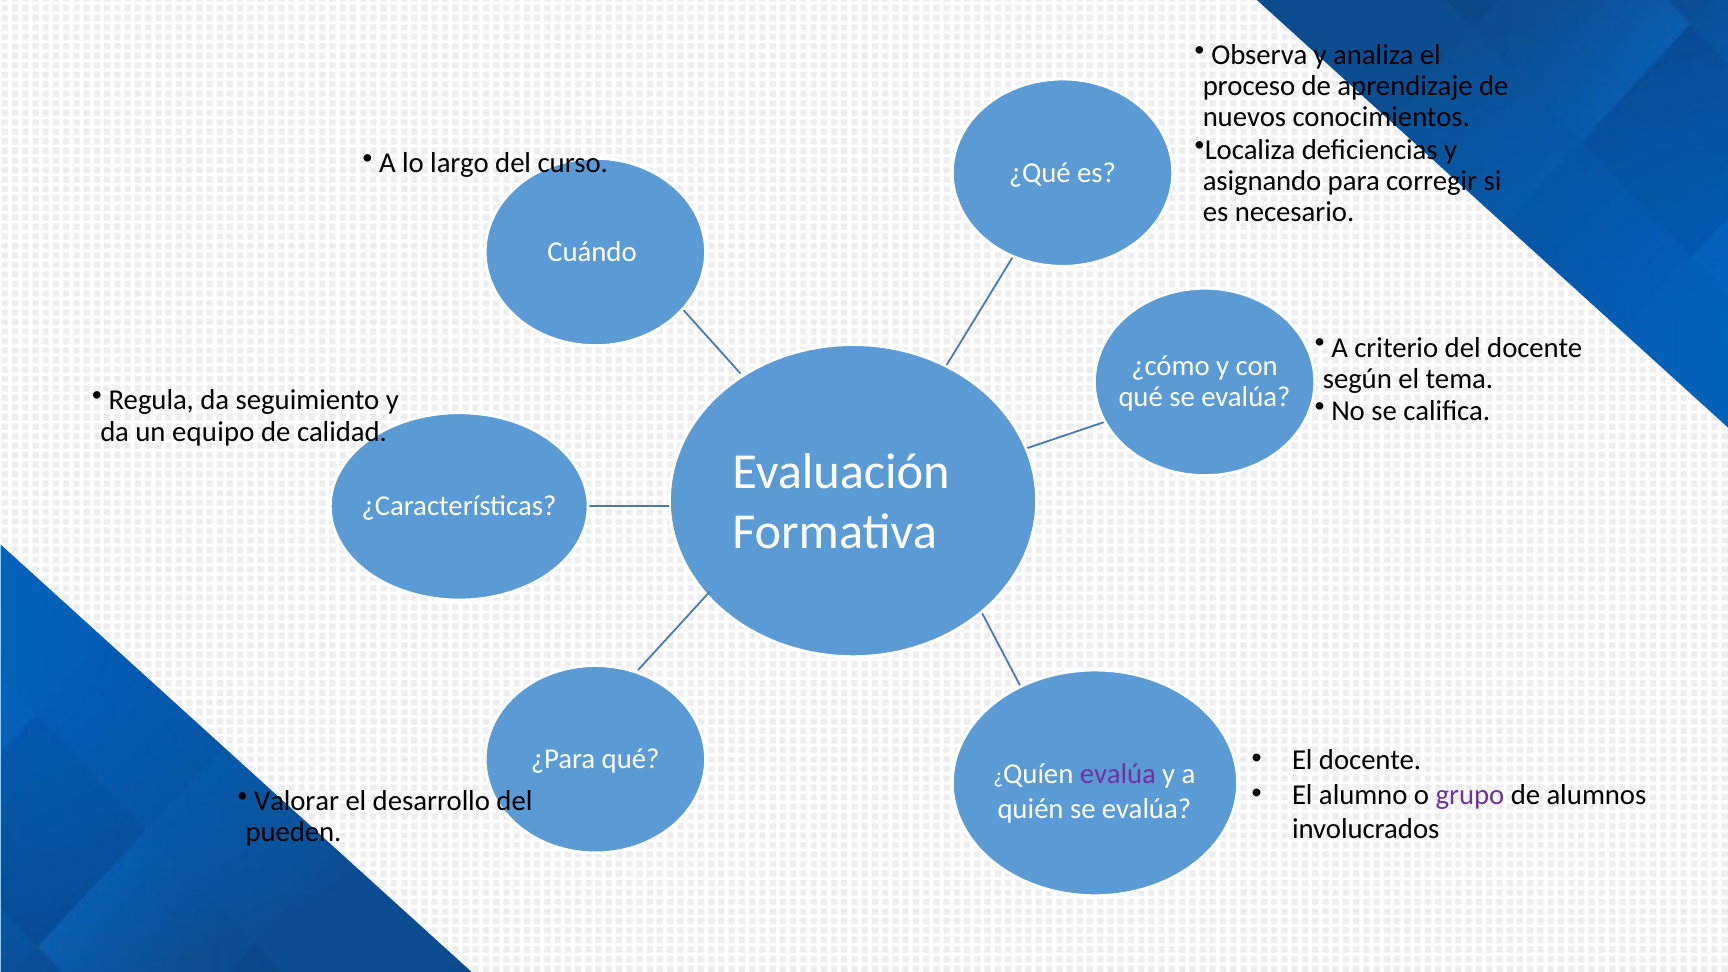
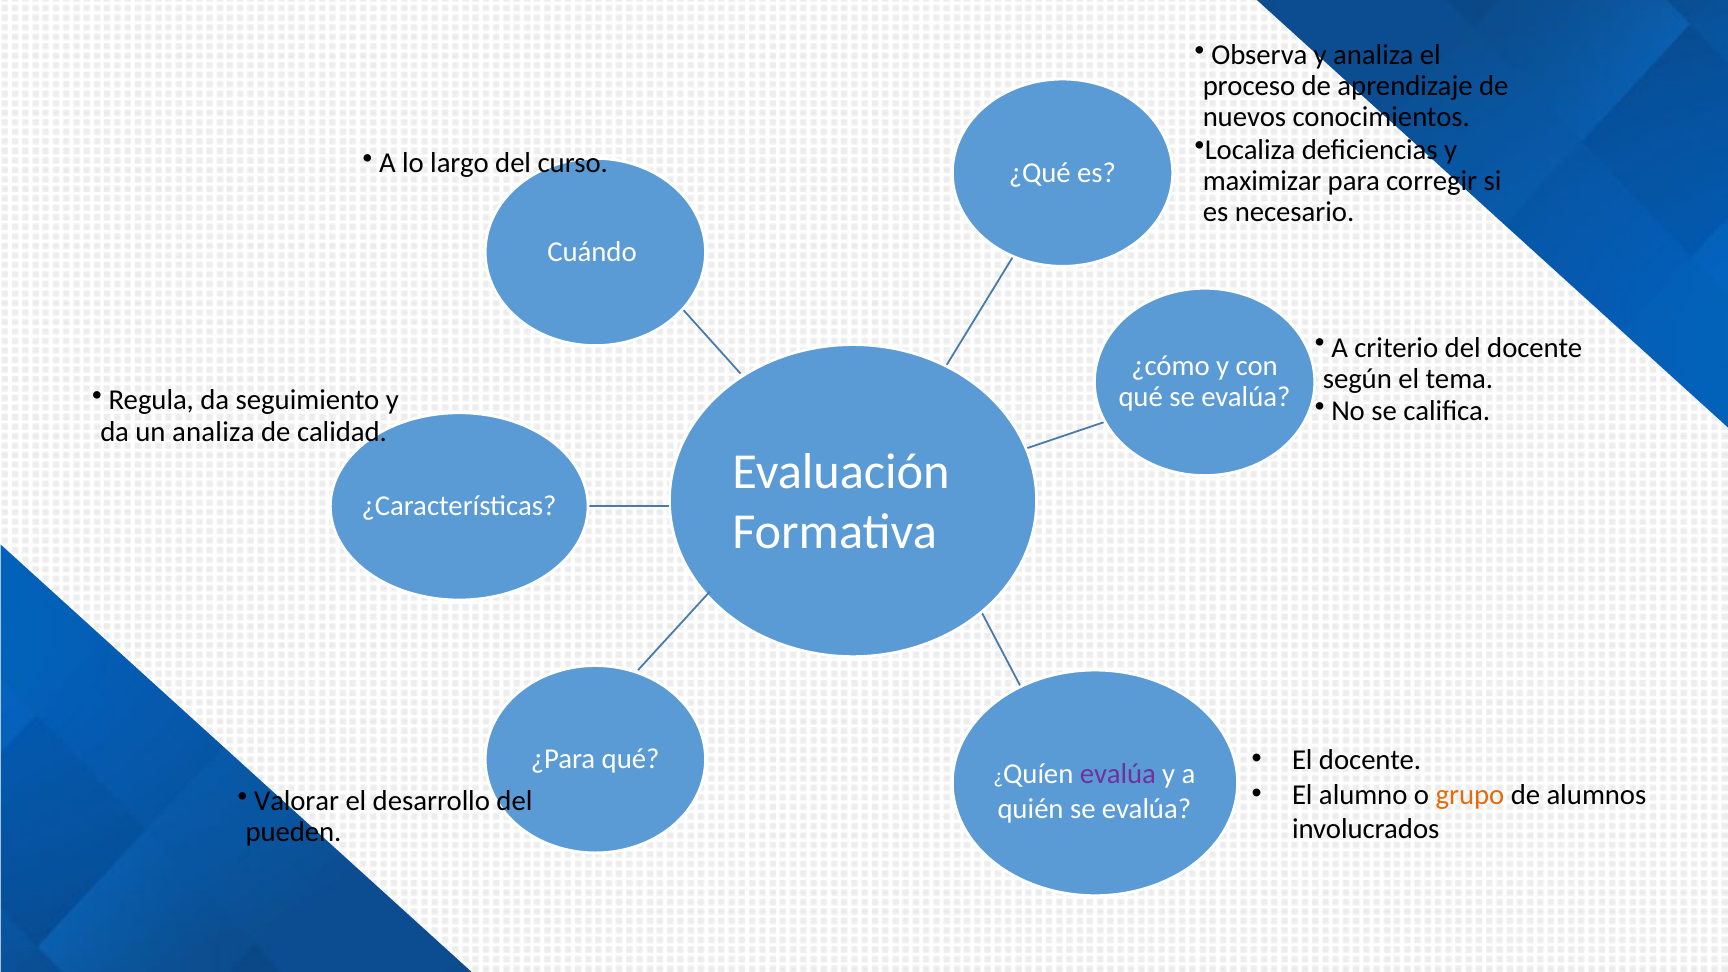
asignando: asignando -> maximizar (1262, 181)
un equipo: equipo -> analiza (213, 432)
grupo colour: purple -> orange (1470, 795)
